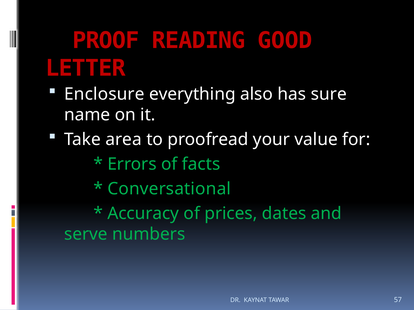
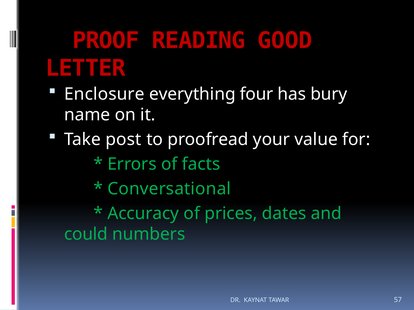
also: also -> four (257, 94)
sure: sure -> bury (329, 94)
area: area -> post (124, 140)
serve: serve -> could (86, 235)
